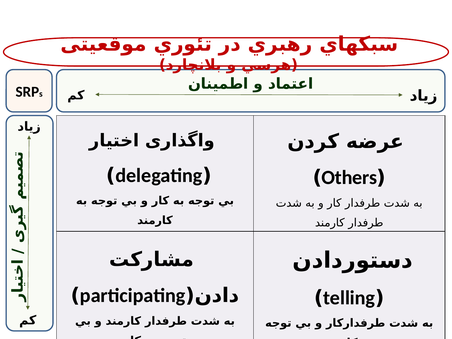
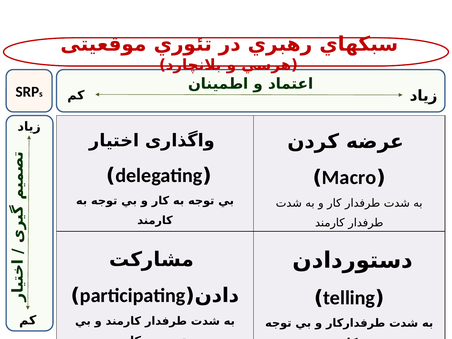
Others: Others -> Macro (349, 178)
